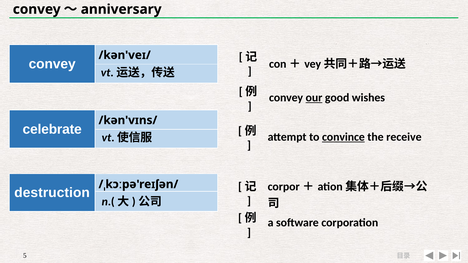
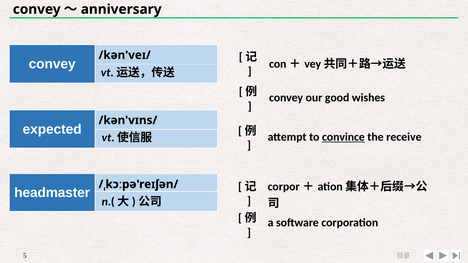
our underline: present -> none (314, 98)
celebrate: celebrate -> expected (52, 129)
destruction: destruction -> headmaster (52, 193)
